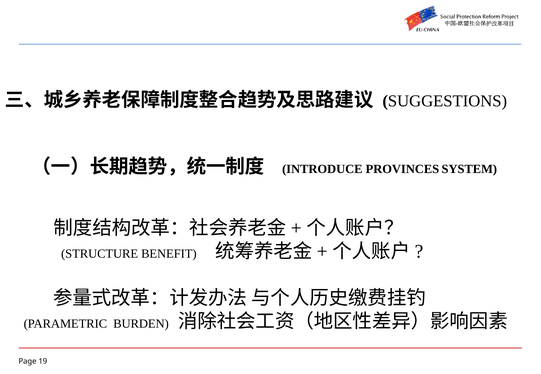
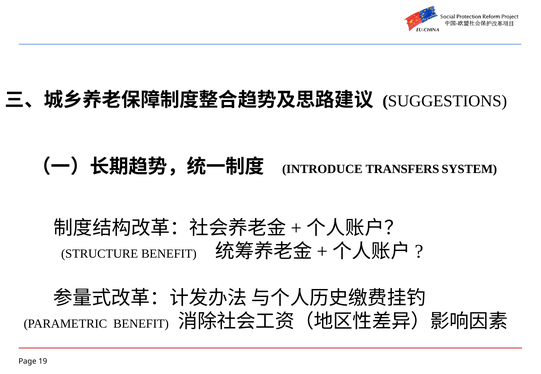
PROVINCES: PROVINCES -> TRANSFERS (402, 169)
PARAMETRIC BURDEN: BURDEN -> BENEFIT (141, 324)
